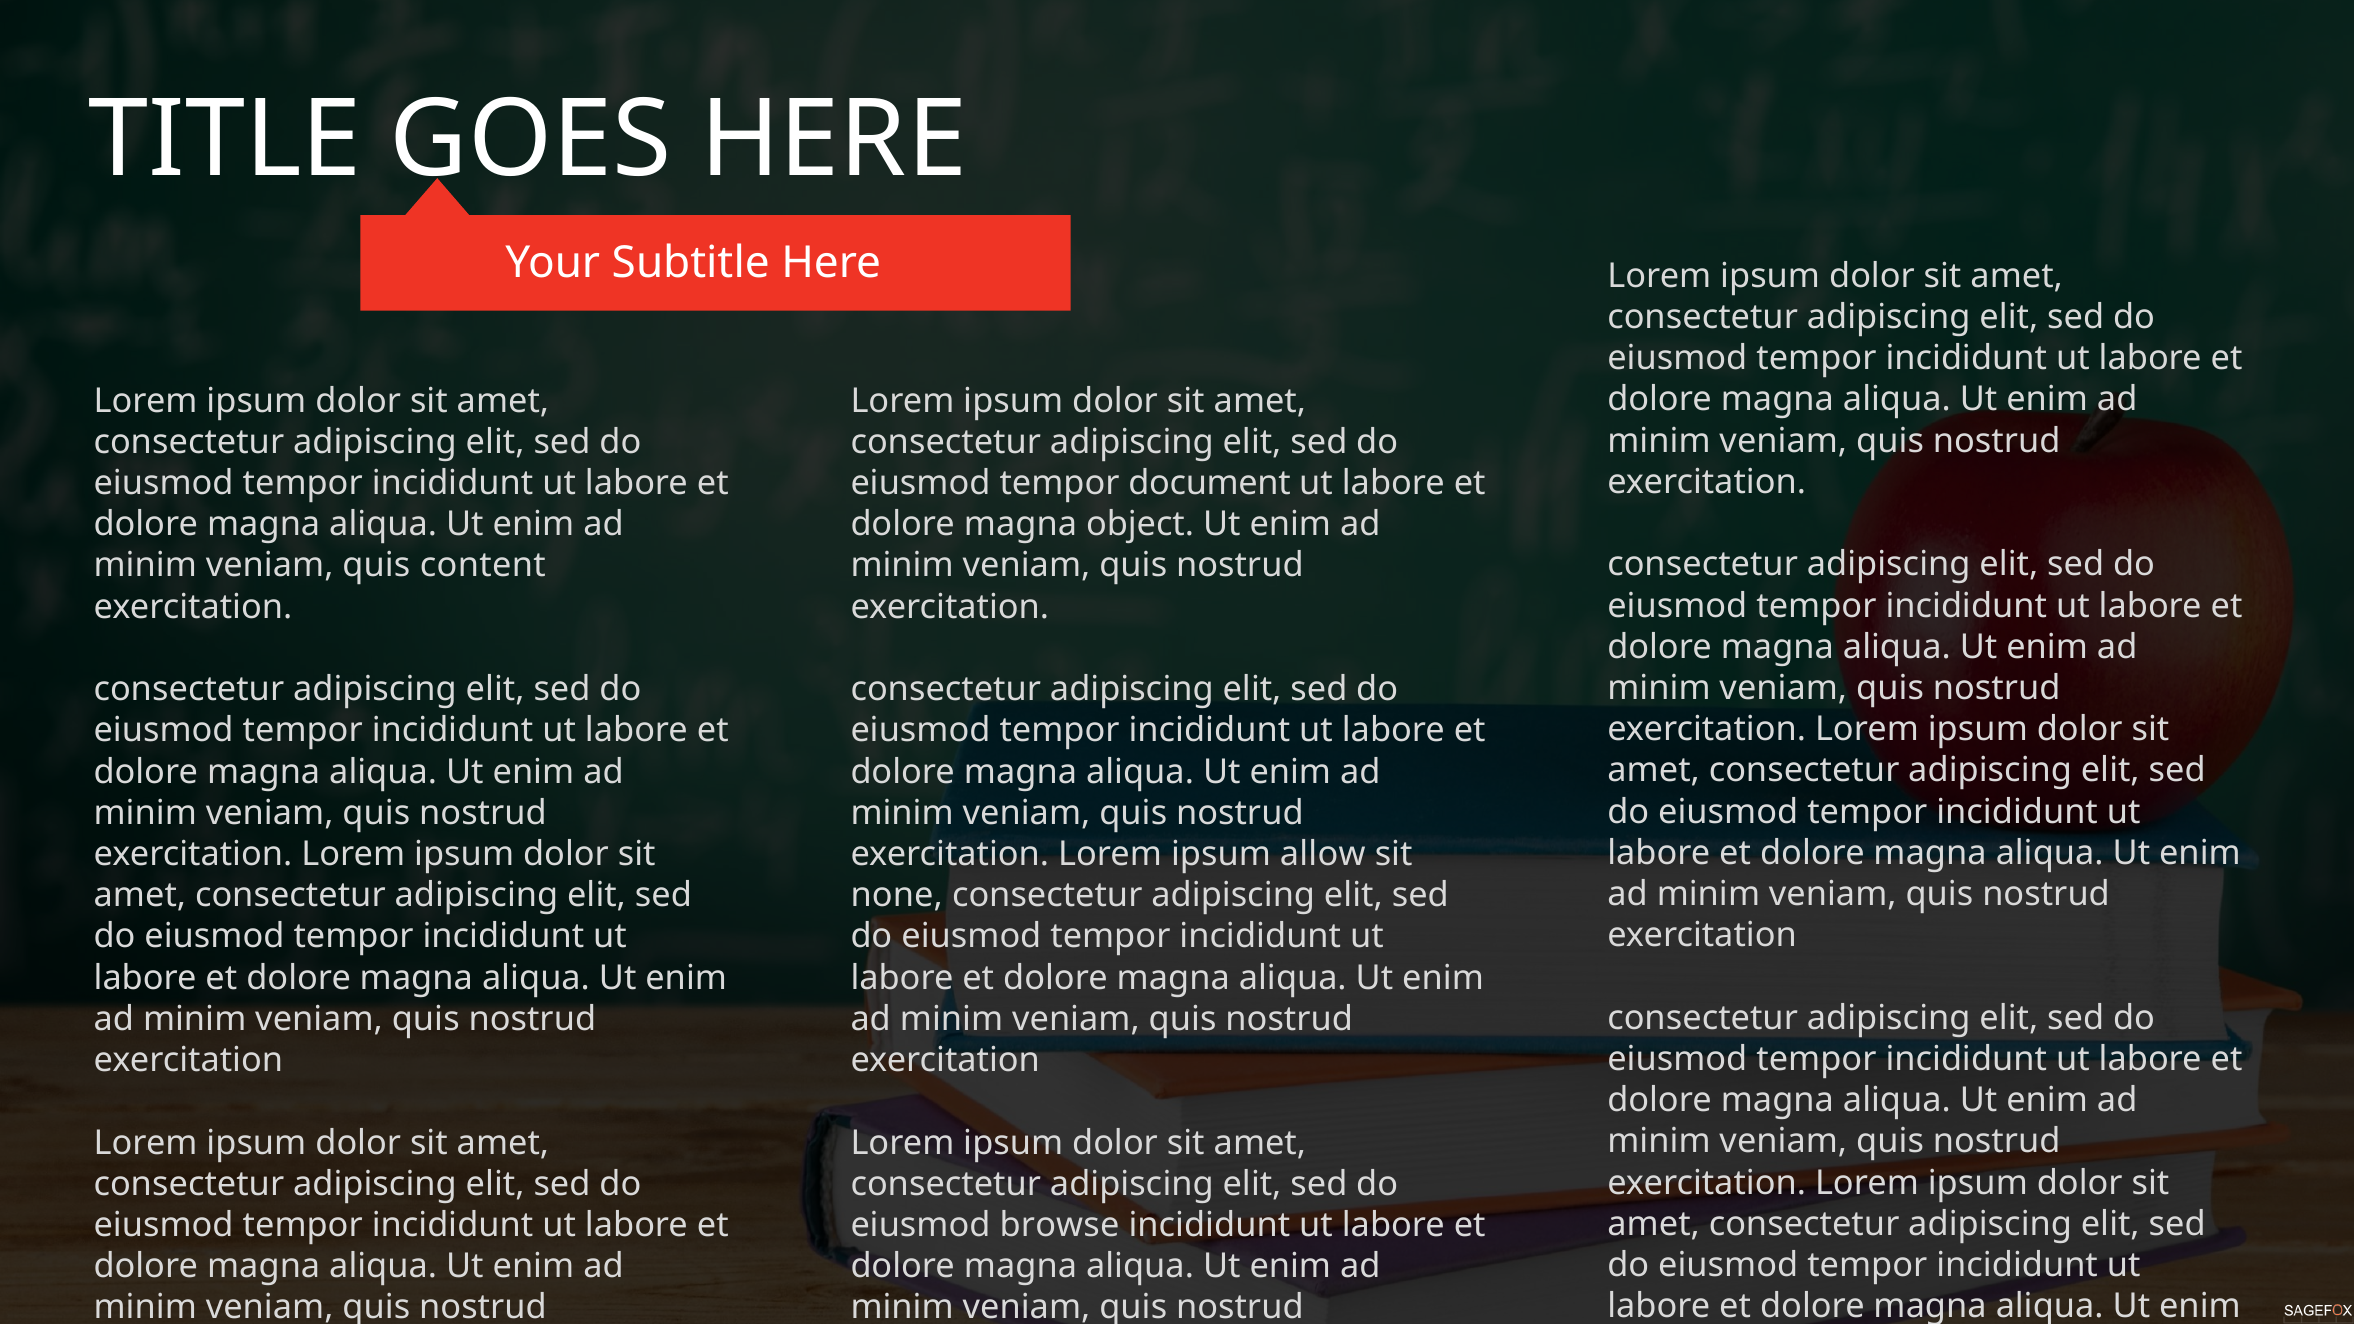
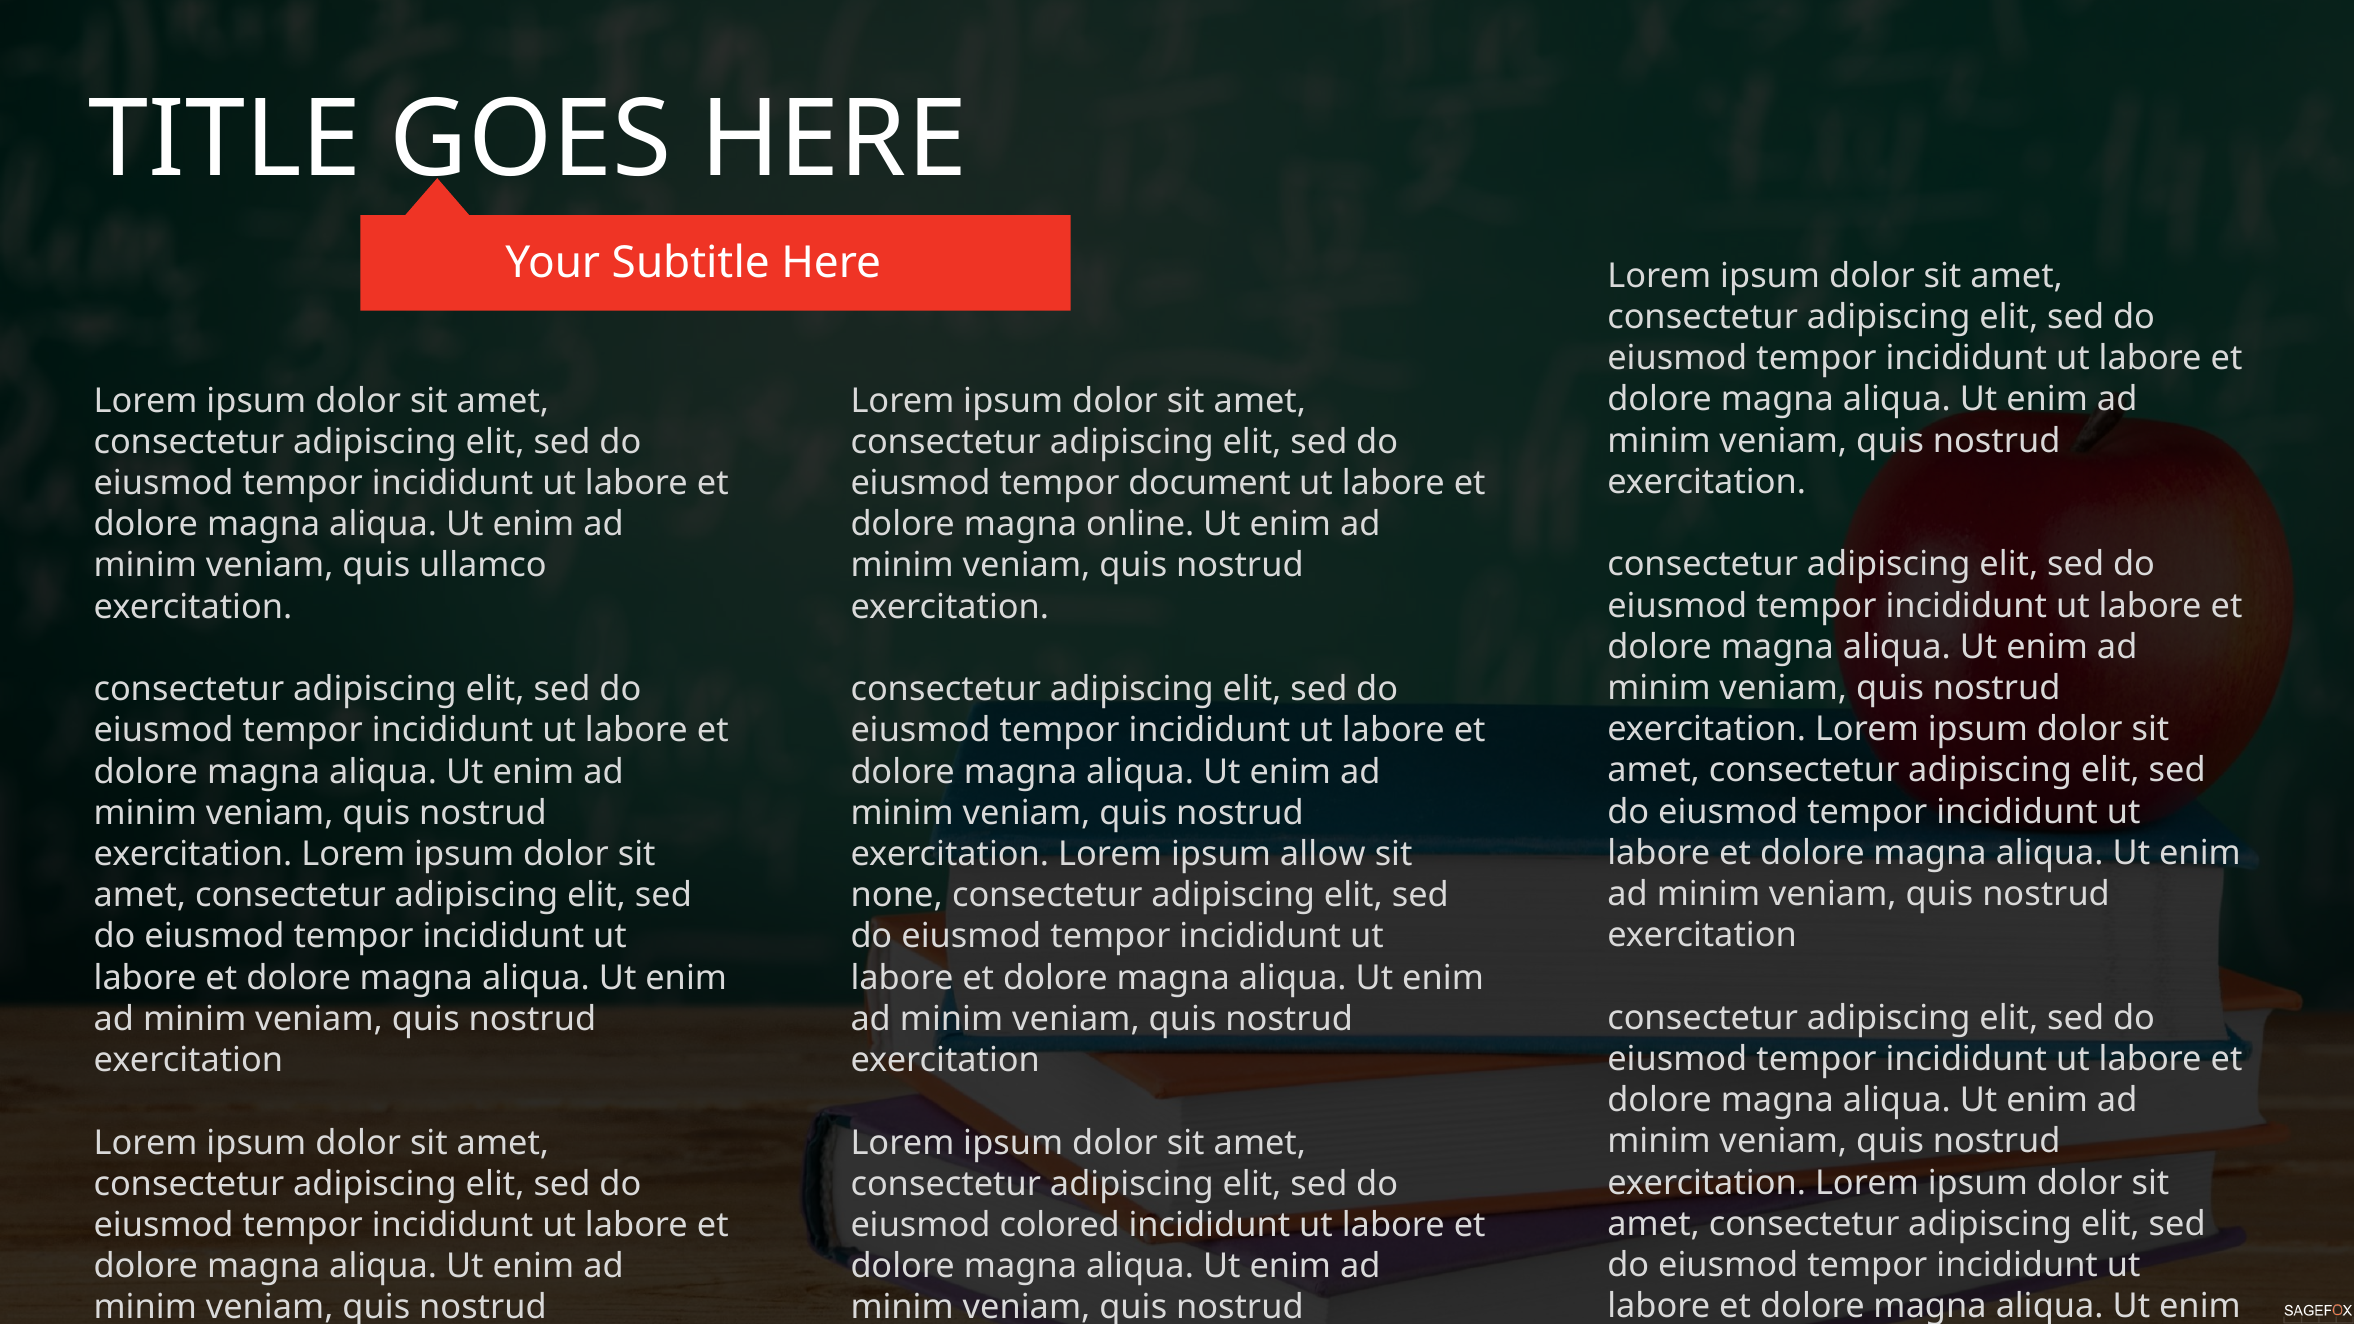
object: object -> online (1140, 525)
content: content -> ullamco (483, 566)
browse: browse -> colored (1060, 1225)
